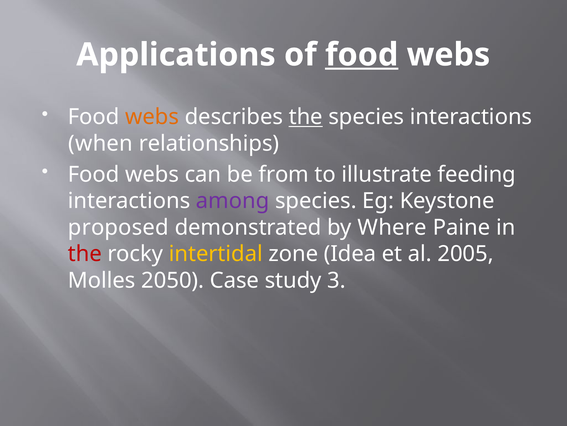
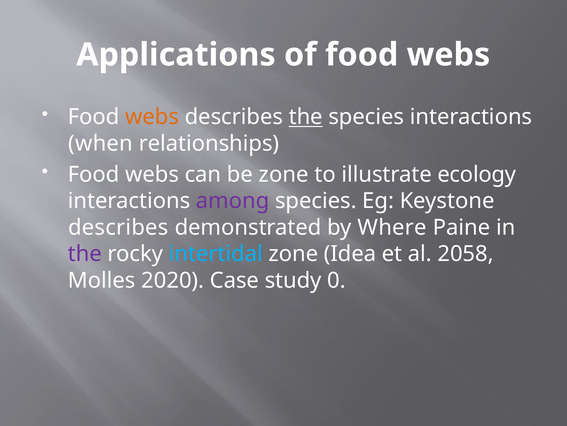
food underline: present -> none (362, 55)
be from: from -> zone (284, 174)
feeding: feeding -> ecology (477, 174)
proposed: proposed -> describes (118, 227)
the colour: red -> purple (85, 254)
intertidal colour: yellow -> light blue (216, 254)
2005: 2005 -> 2058 (466, 254)
2050: 2050 -> 2020 (173, 280)
3: 3 -> 0 (337, 280)
